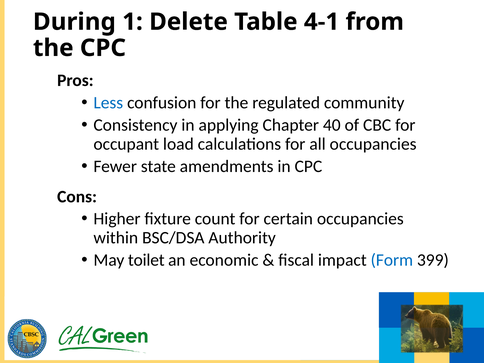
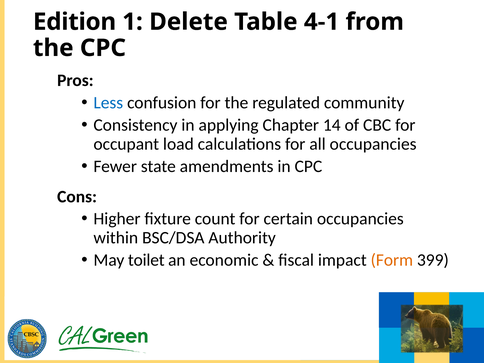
During: During -> Edition (75, 22)
40: 40 -> 14 (332, 125)
Form colour: blue -> orange (392, 260)
